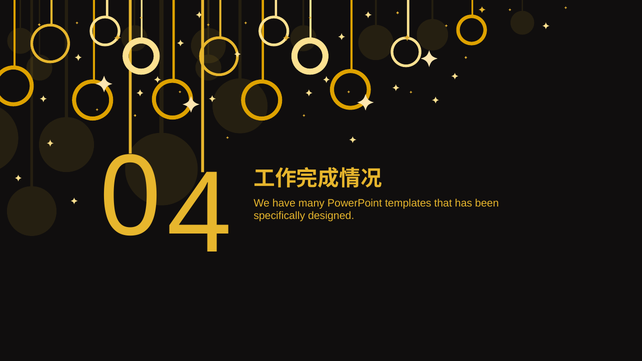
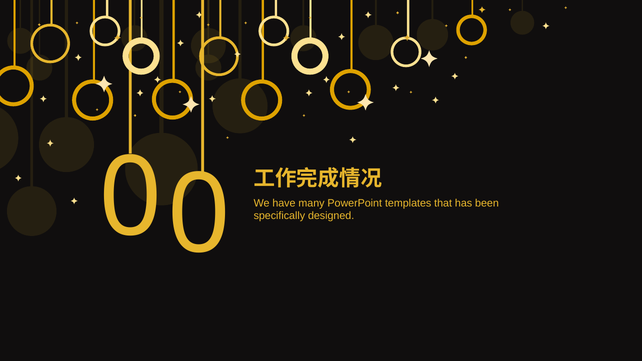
4: 4 -> 0 (199, 215)
